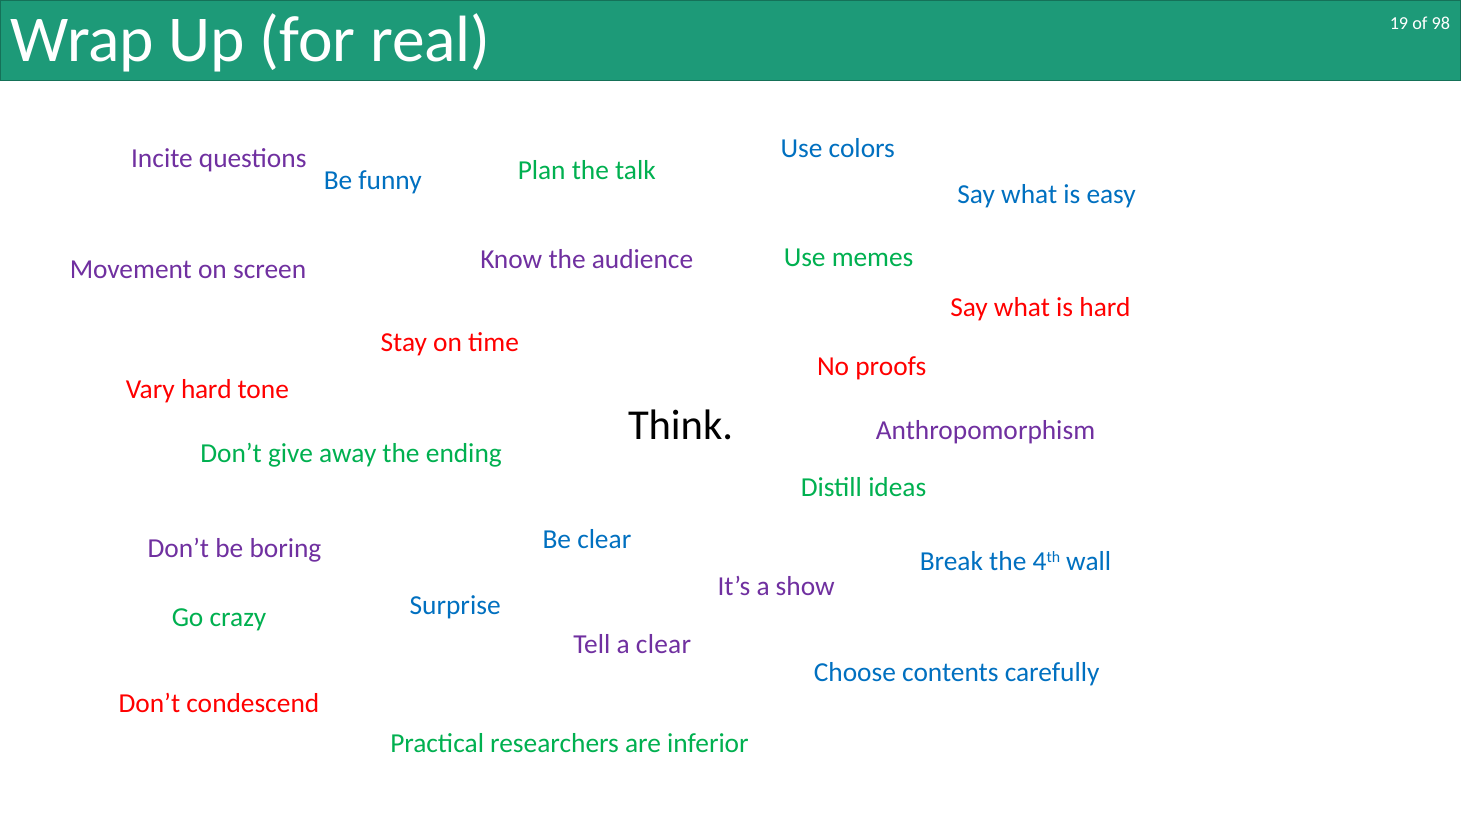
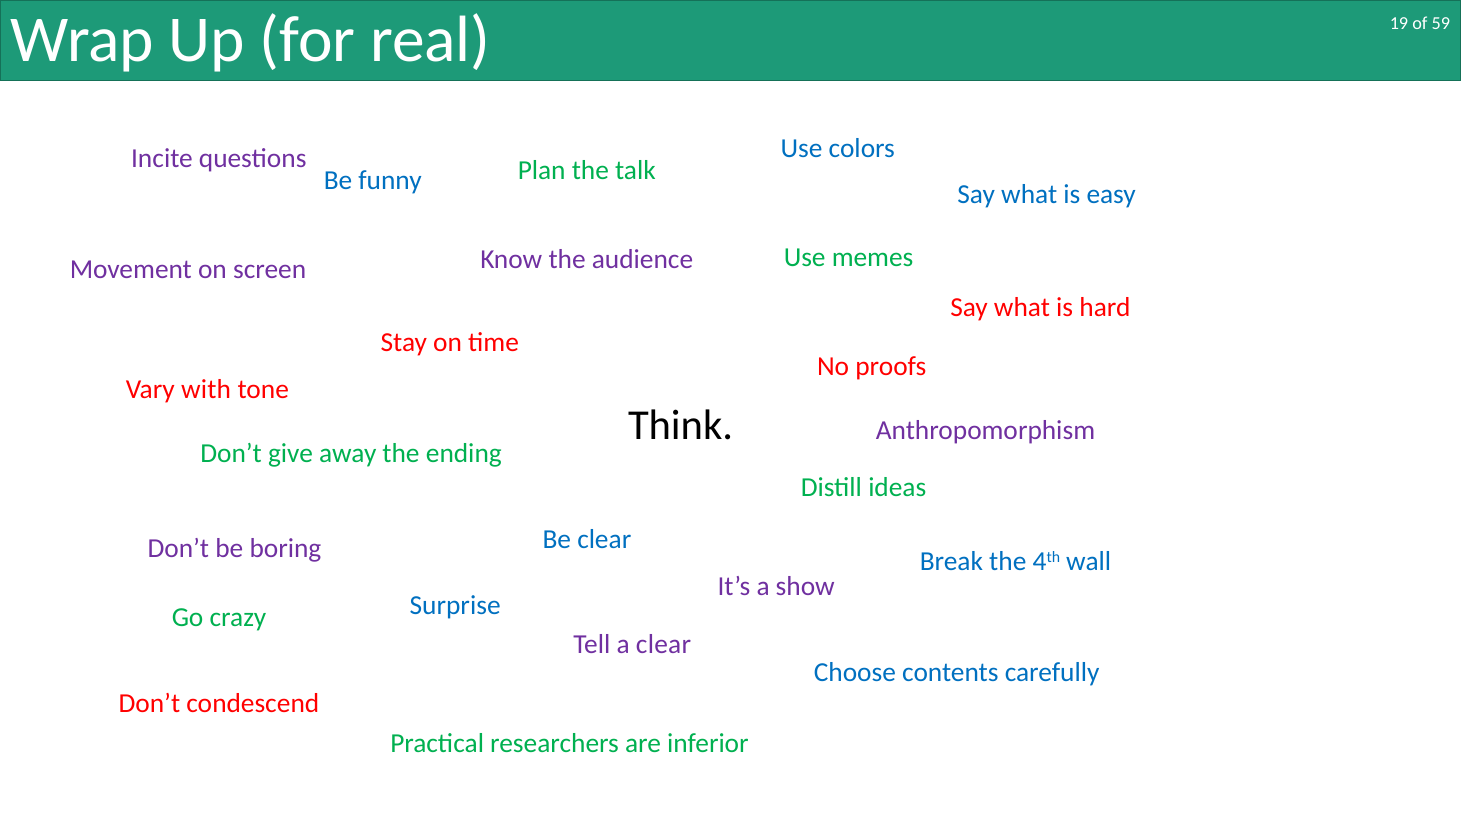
98: 98 -> 59 (1441, 23)
Vary hard: hard -> with (206, 389)
